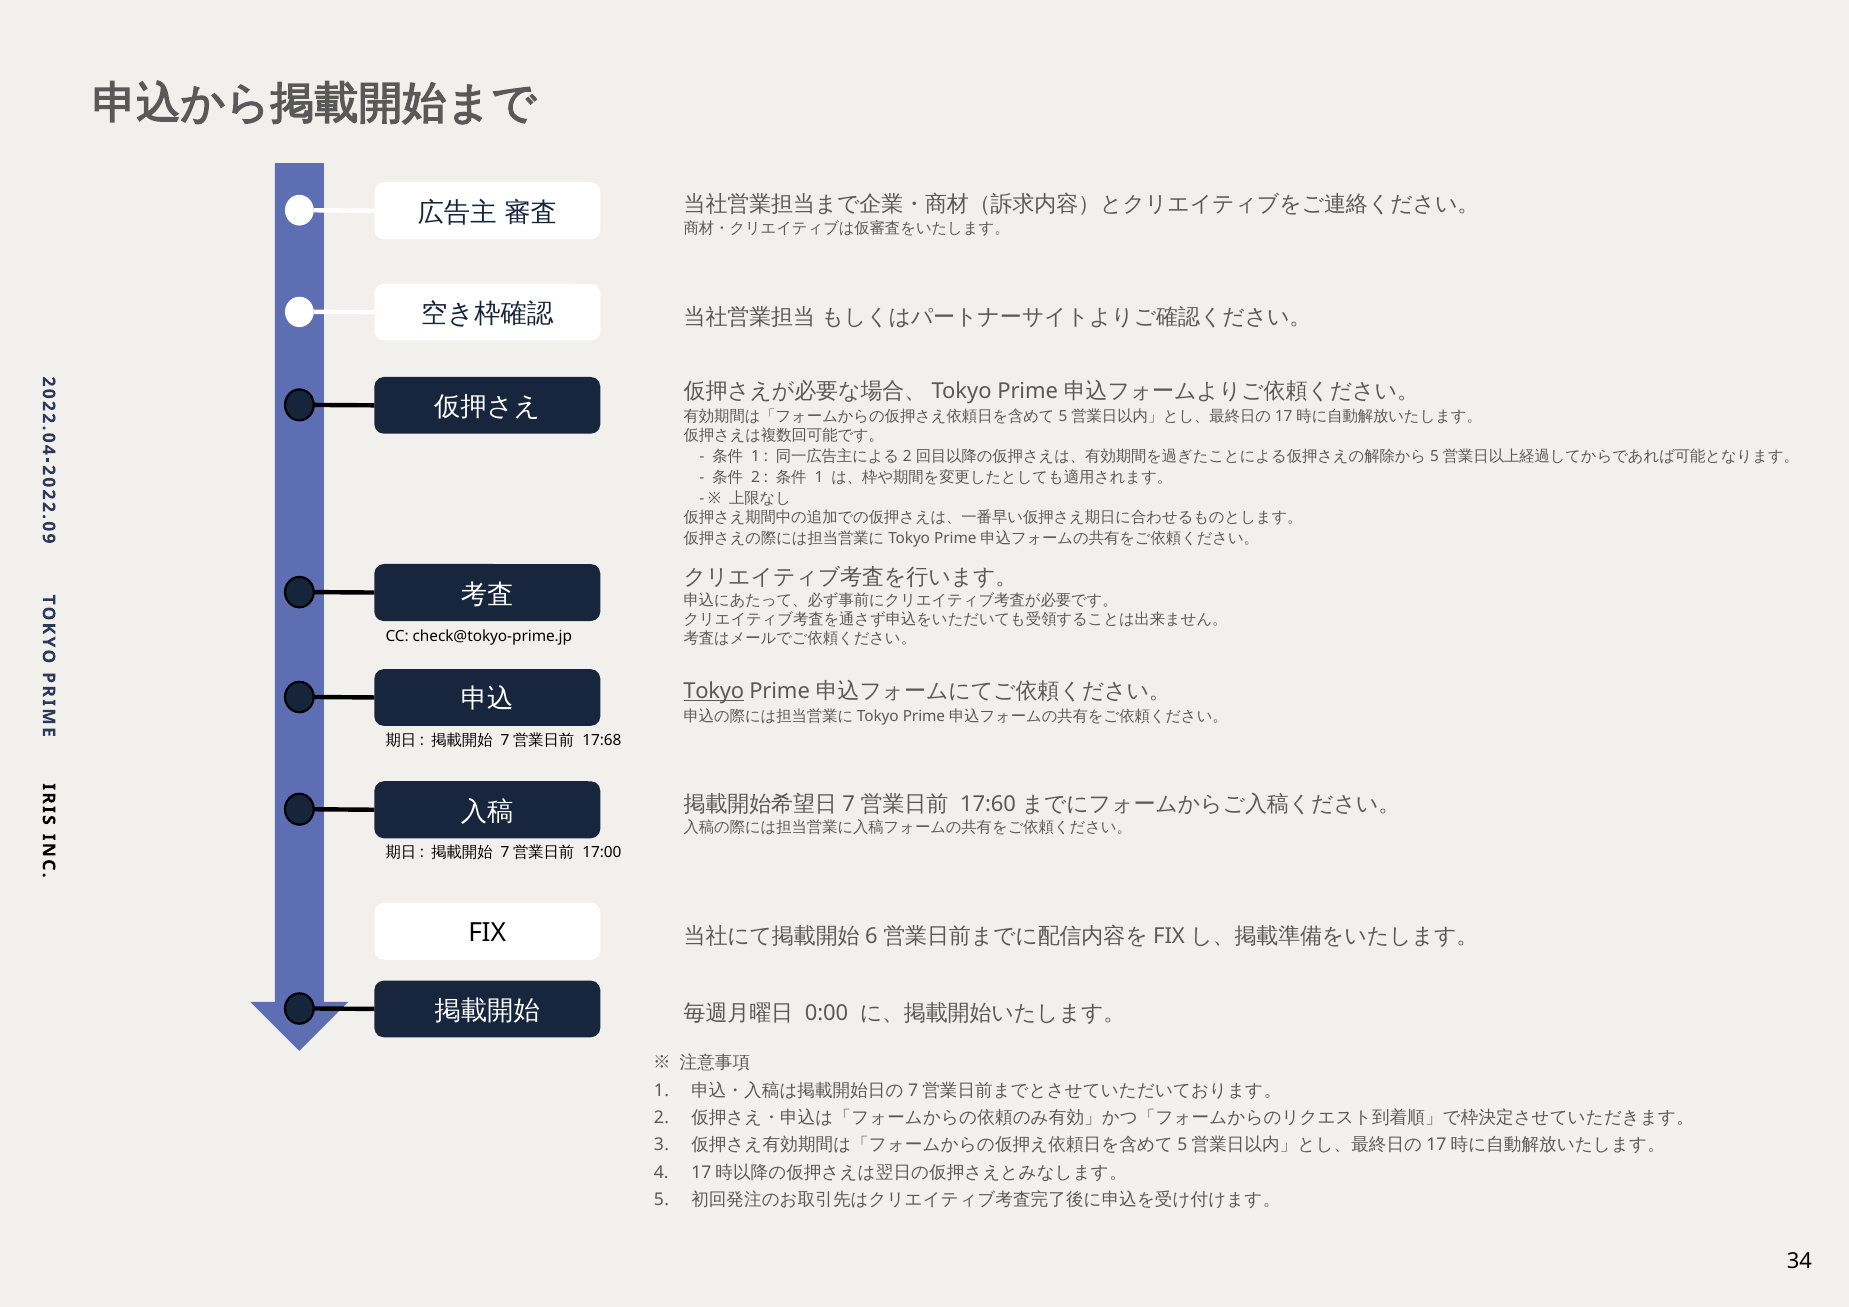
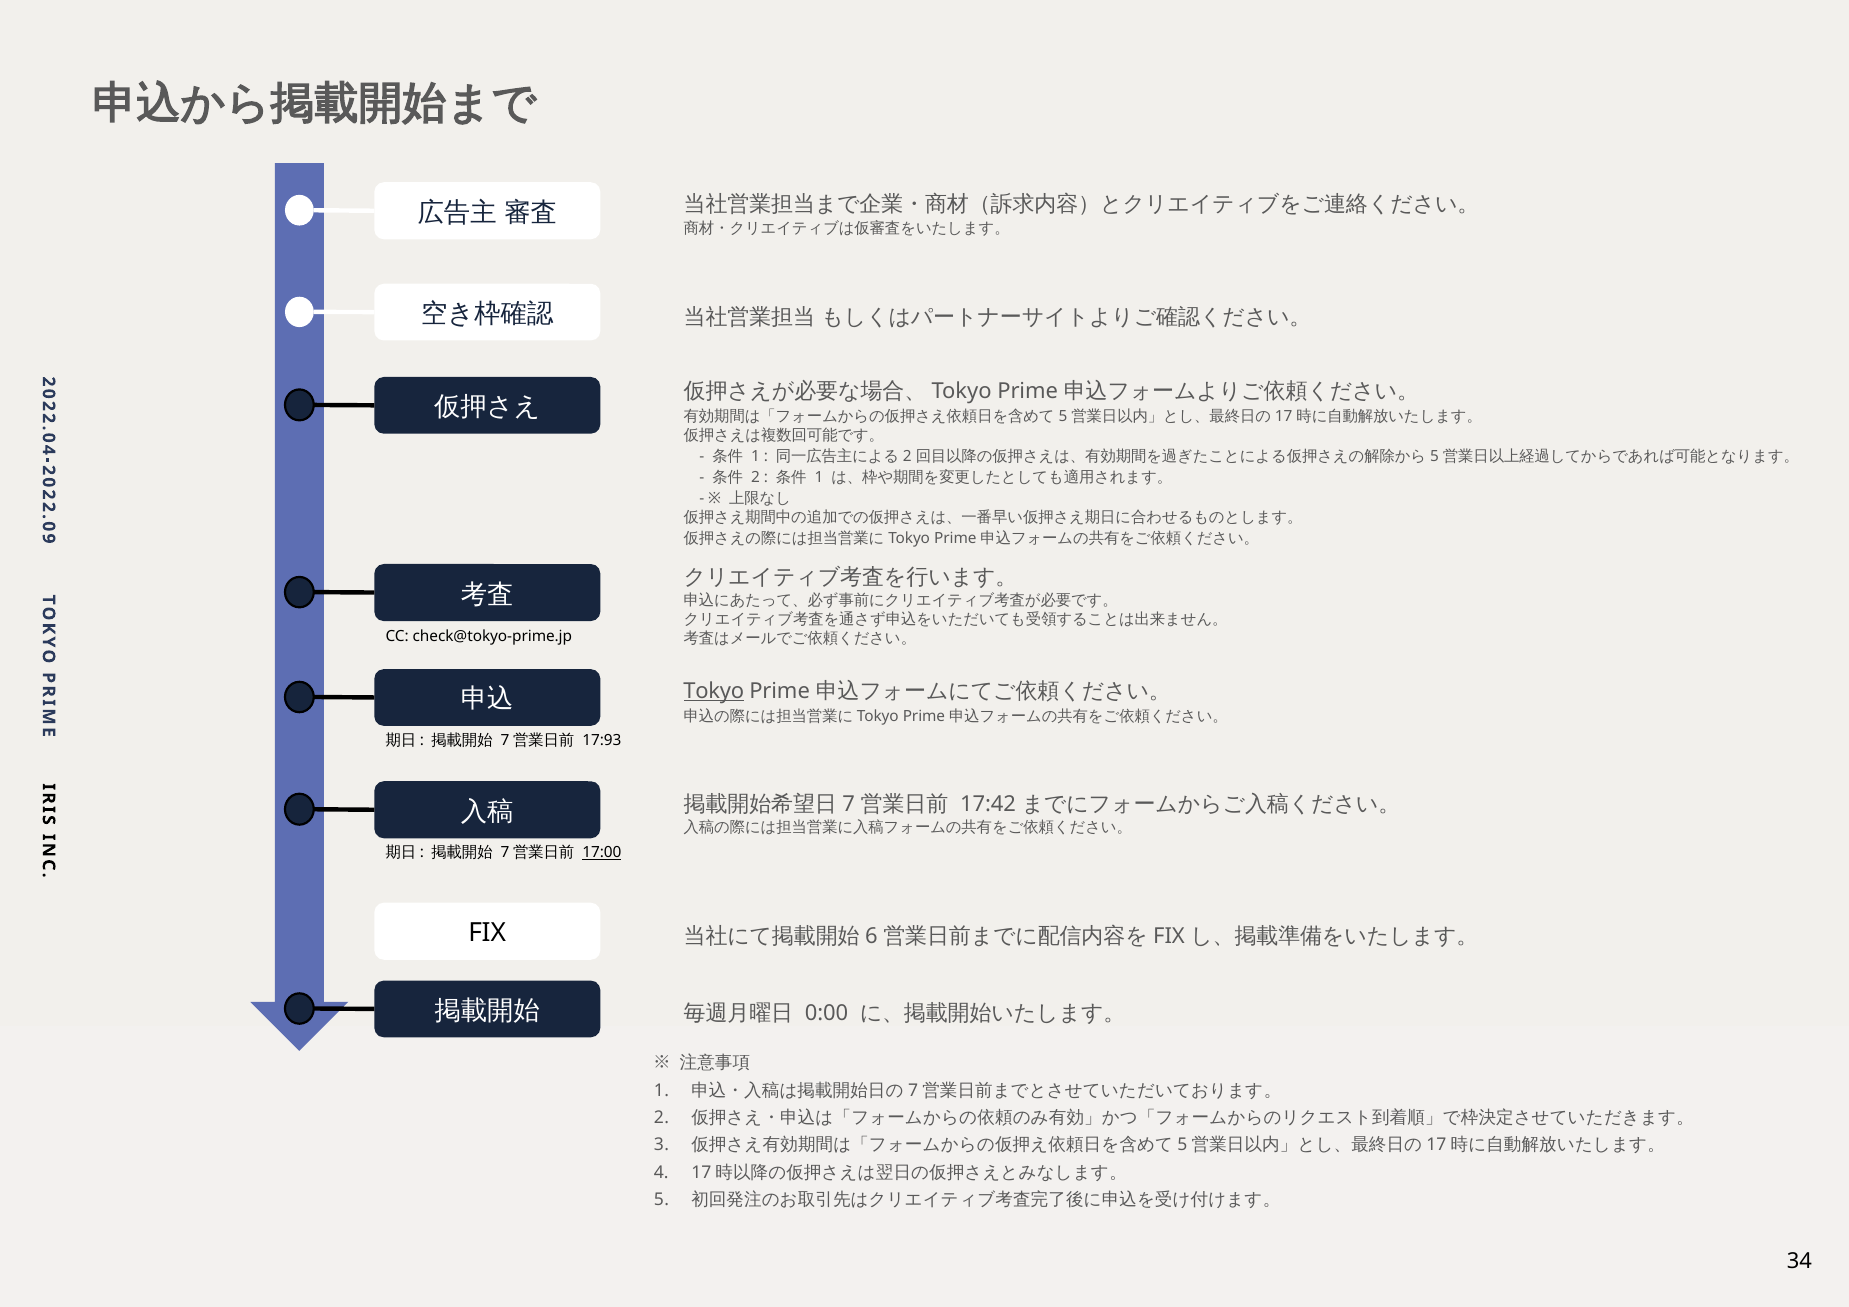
17:68: 17:68 -> 17:93 (602, 741)
17:60: 17:60 -> 17:42 (988, 804)
17:00 underline: none -> present (602, 853)
